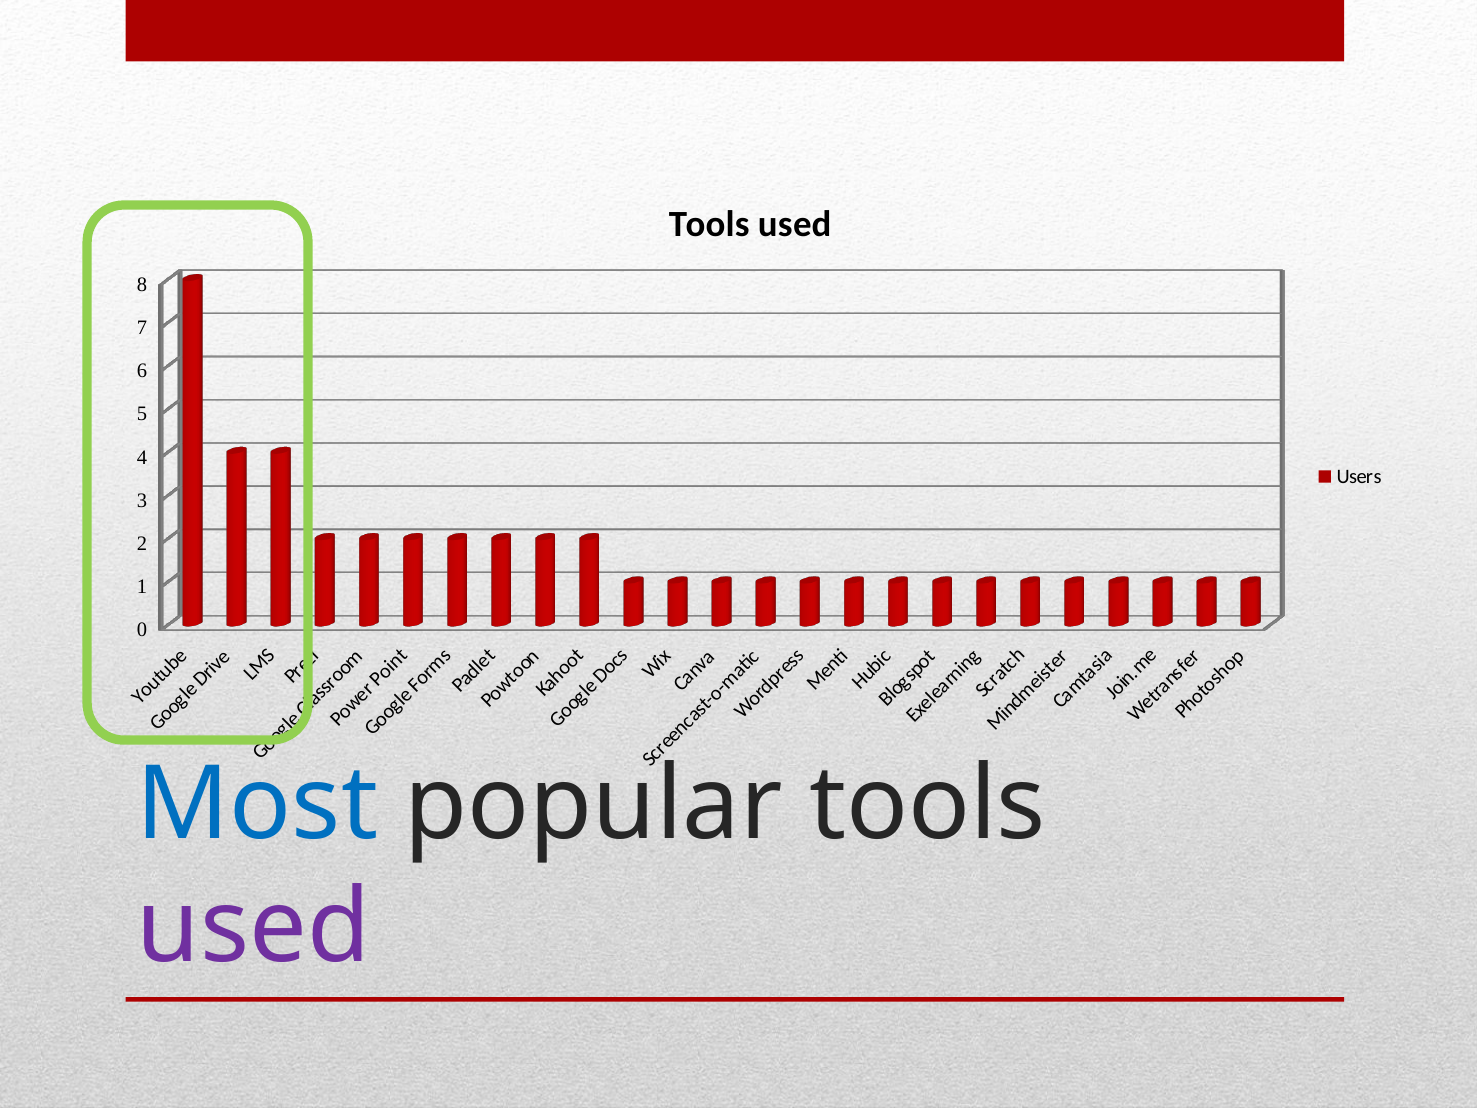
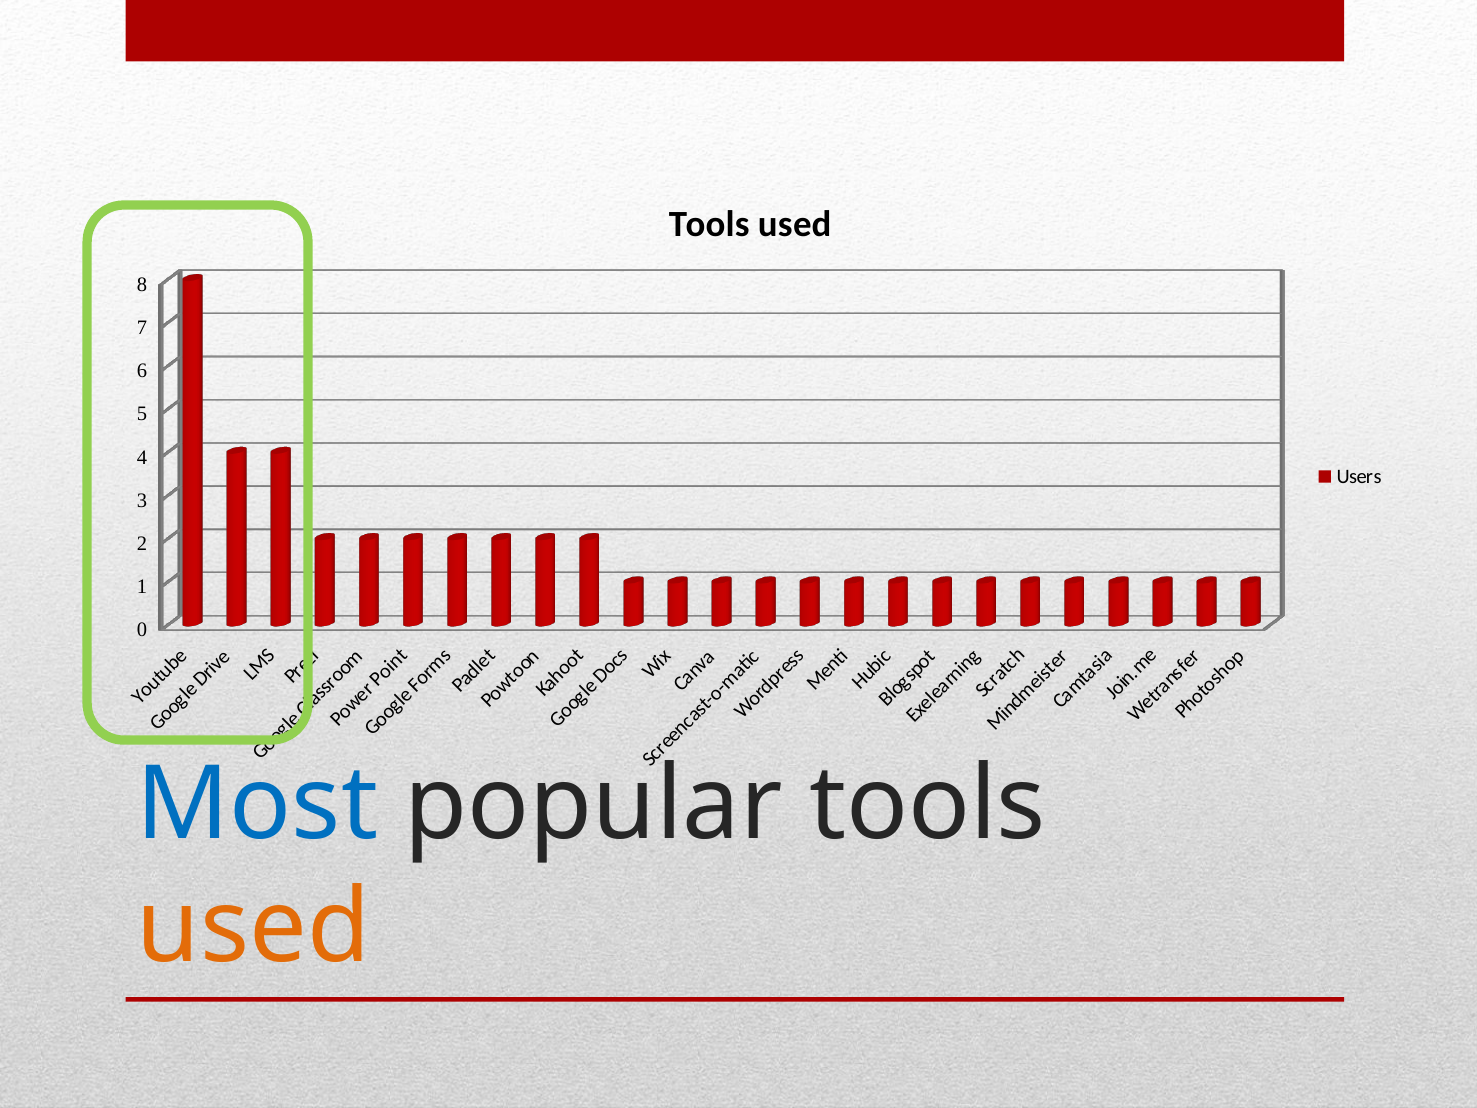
used colour: purple -> orange (254, 927)
